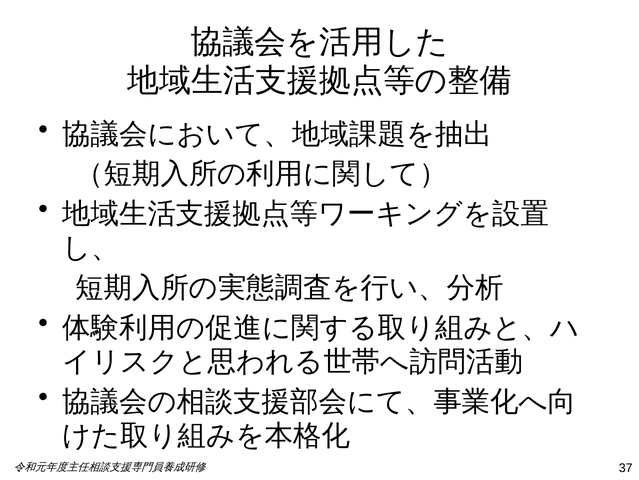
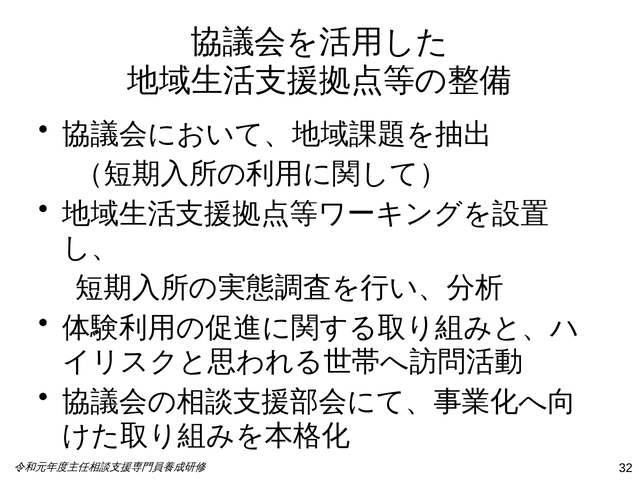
37: 37 -> 32 (626, 468)
